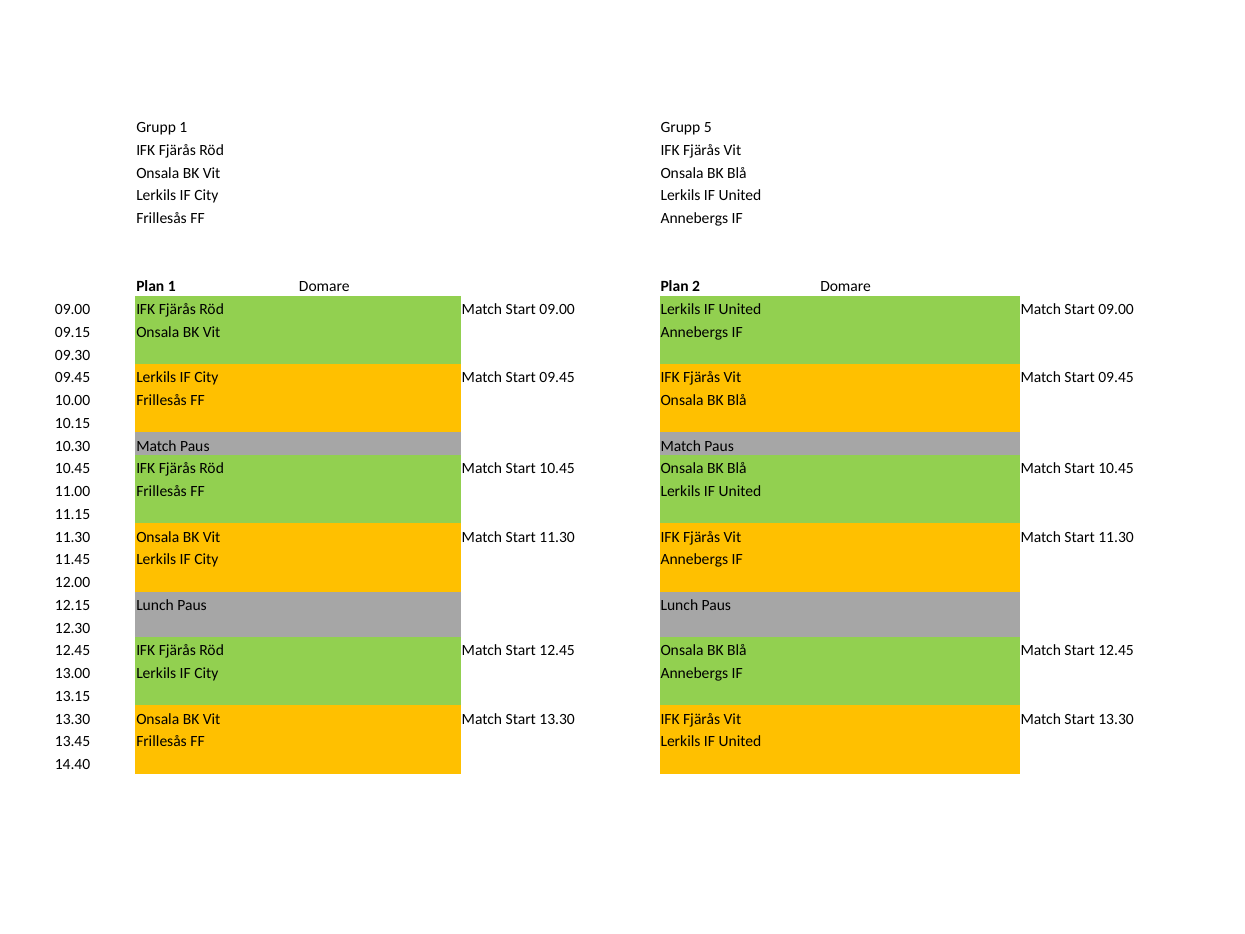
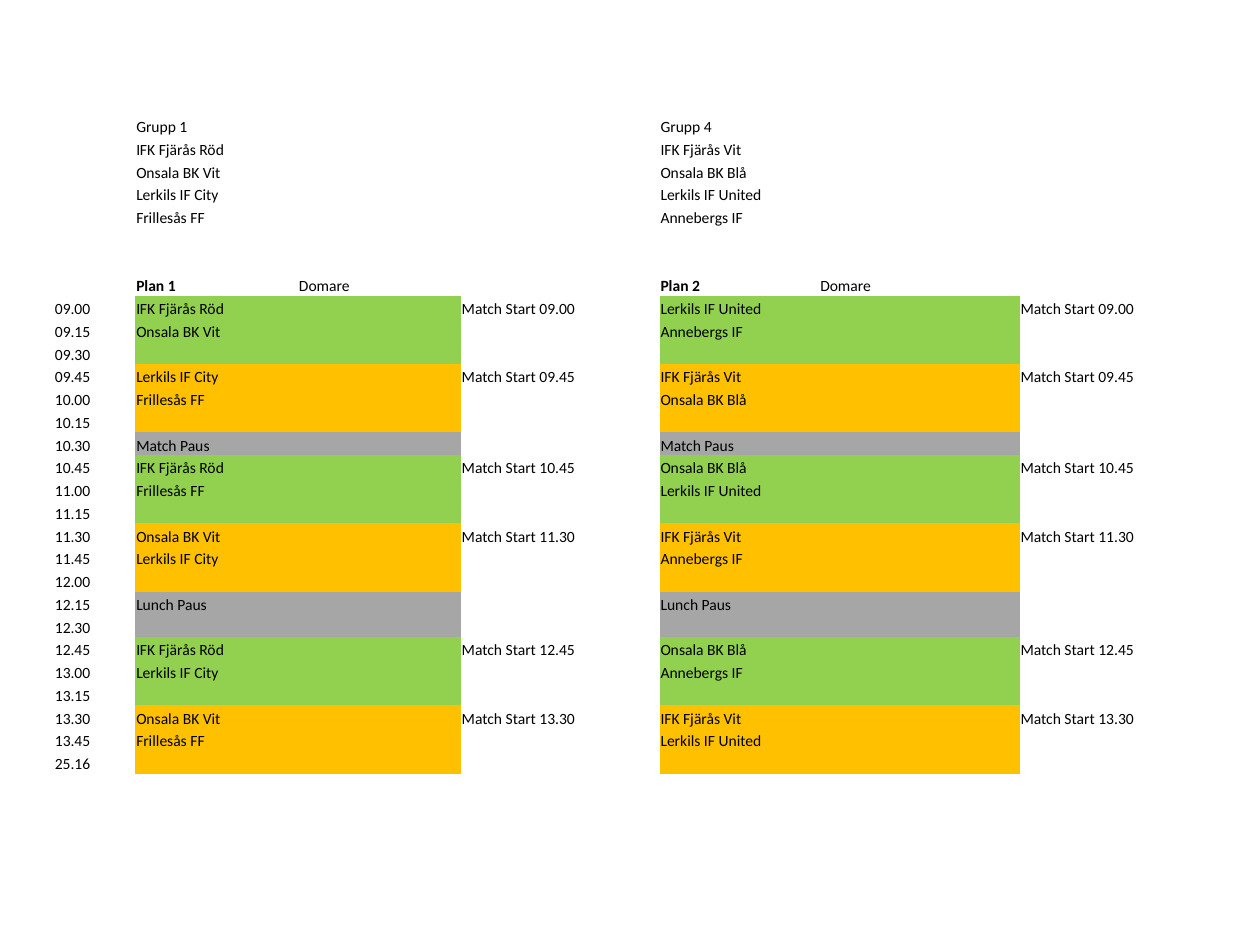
5: 5 -> 4 (708, 127)
14.40: 14.40 -> 25.16 (73, 764)
